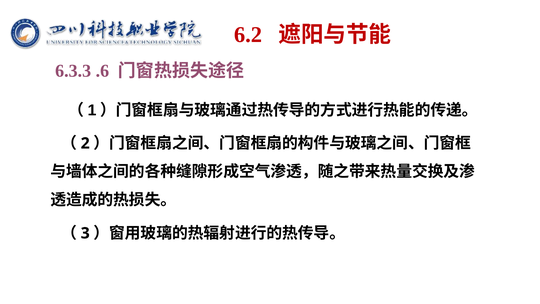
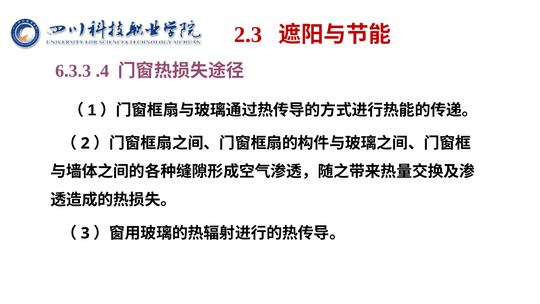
6.2: 6.2 -> 2.3 (248, 35)
.6: .6 -> .4 (102, 71)
